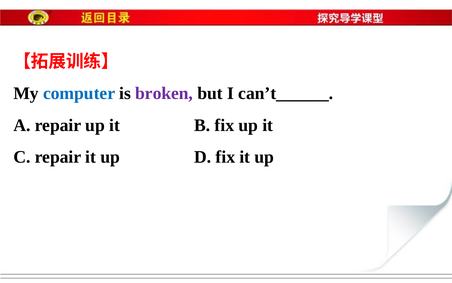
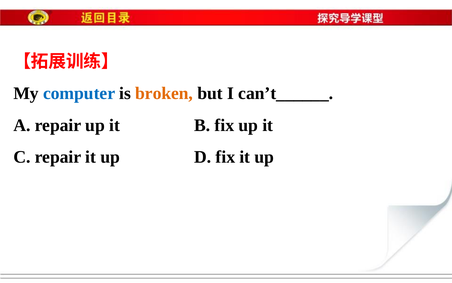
broken colour: purple -> orange (164, 93)
